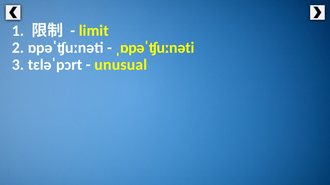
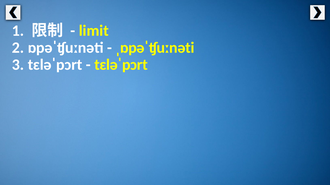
unusual: unusual -> tɛləˈpɔrt (121, 65)
